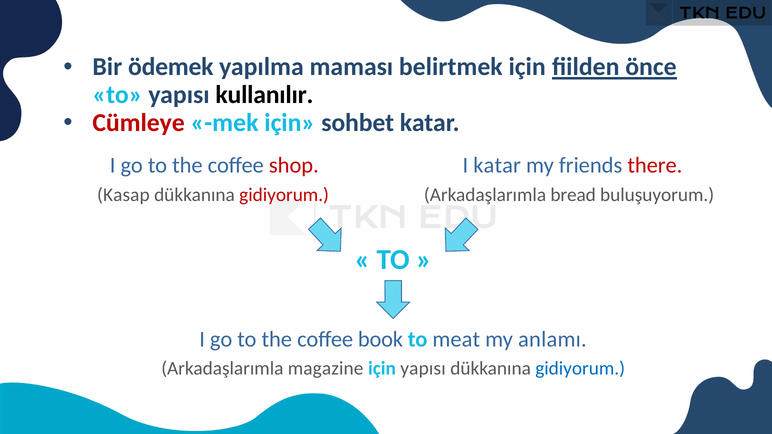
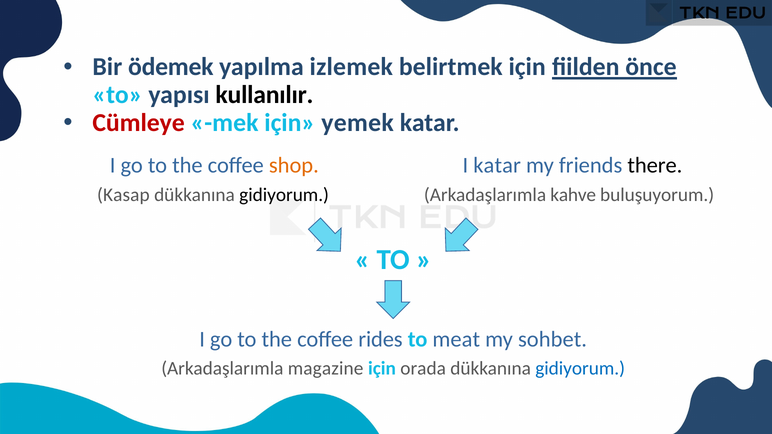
maması: maması -> izlemek (351, 67)
sohbet: sohbet -> yemek (358, 123)
shop colour: red -> orange (294, 165)
there colour: red -> black (655, 165)
gidiyorum colour: red -> black (284, 195)
bread: bread -> kahve (573, 195)
book: book -> rides (380, 340)
anlamı: anlamı -> sohbet (553, 340)
için yapısı: yapısı -> orada (423, 369)
